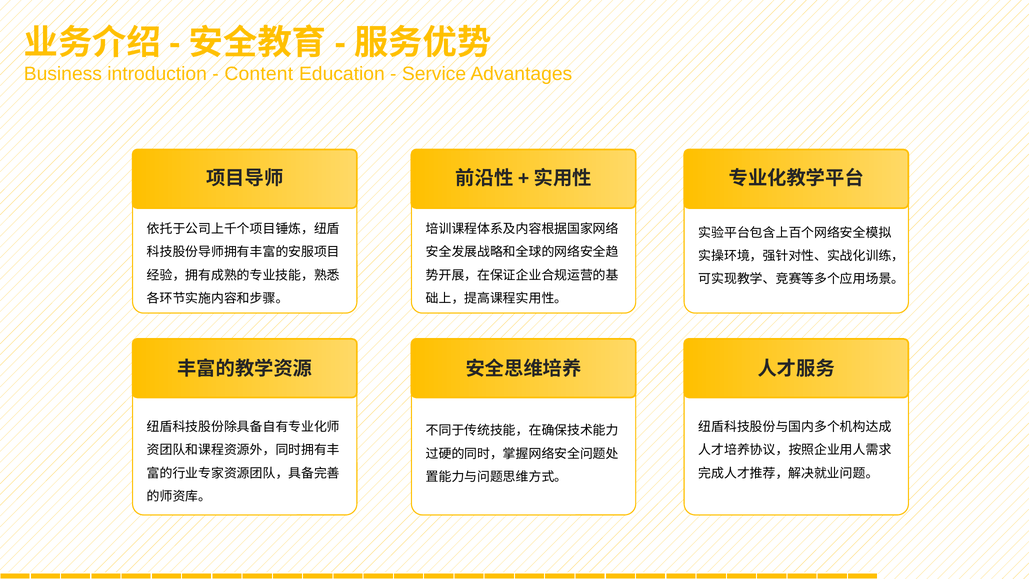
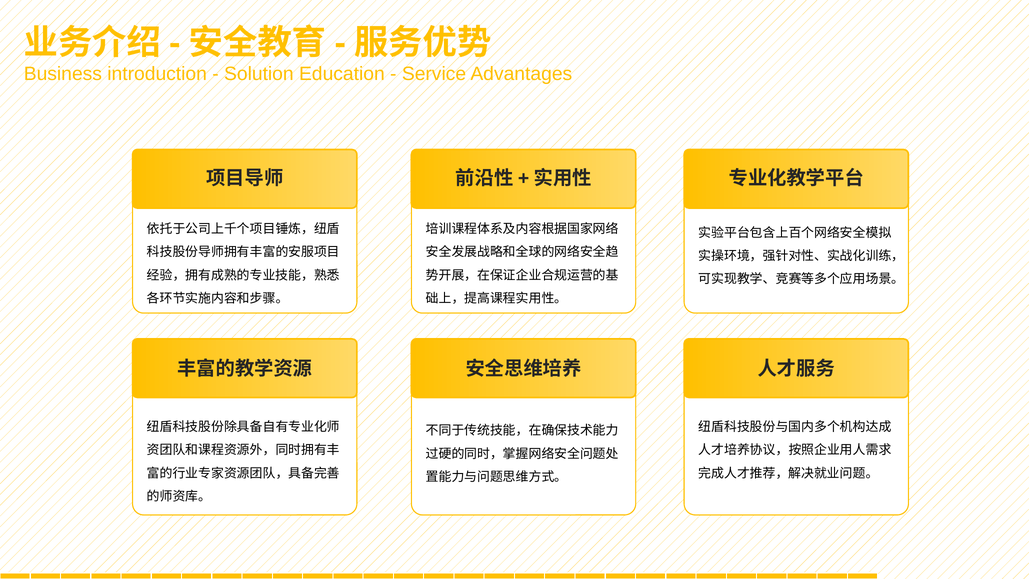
Content: Content -> Solution (259, 74)
